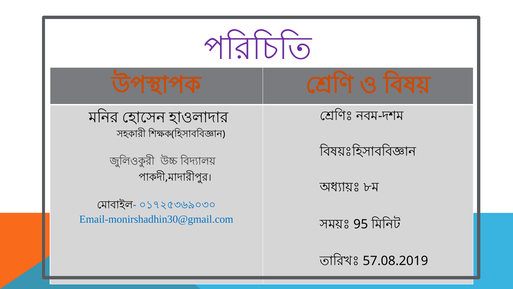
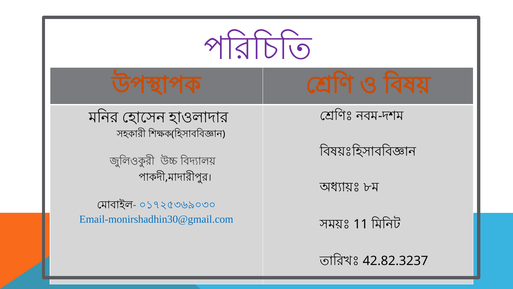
95: 95 -> 11 (361, 224)
57.08.2019: 57.08.2019 -> 42.82.3237 (395, 261)
